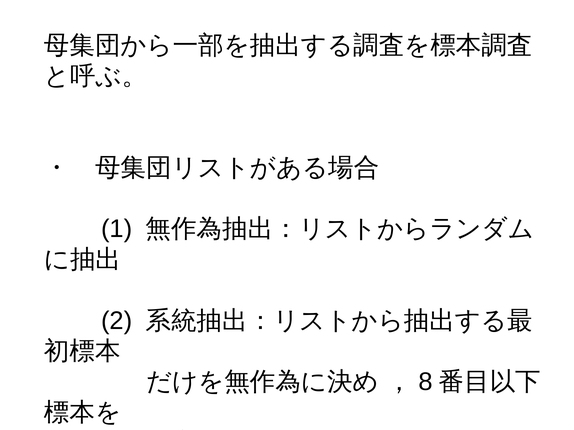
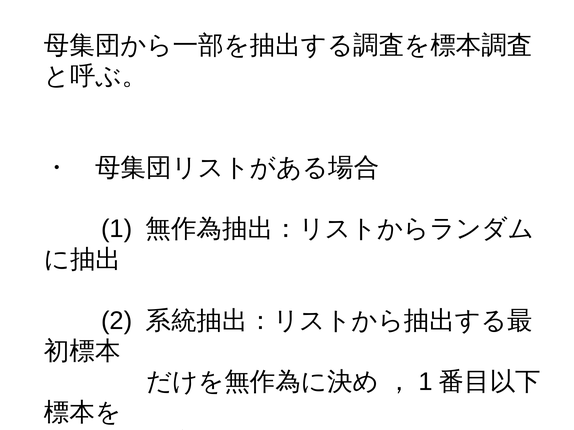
8: 8 -> 1 (425, 382)
